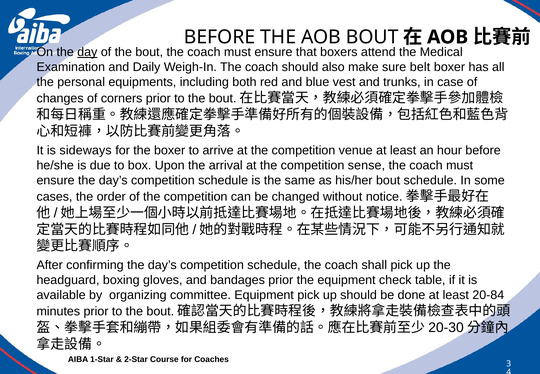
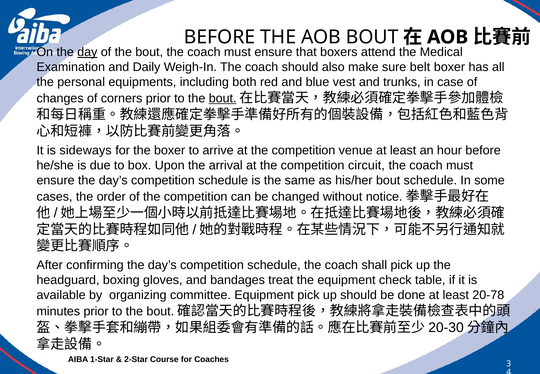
bout underline: none -> present (223, 98)
sense: sense -> circuit (366, 165)
bandages prior: prior -> treat (281, 280)
20-84: 20-84 -> 20-78 (488, 295)
